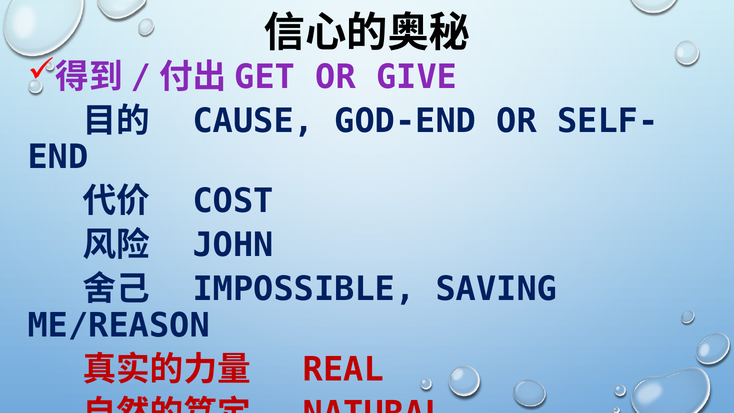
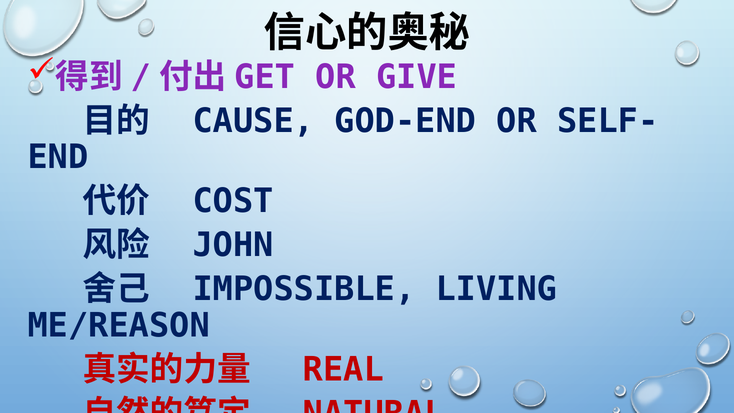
SAVING: SAVING -> LIVING (496, 289)
